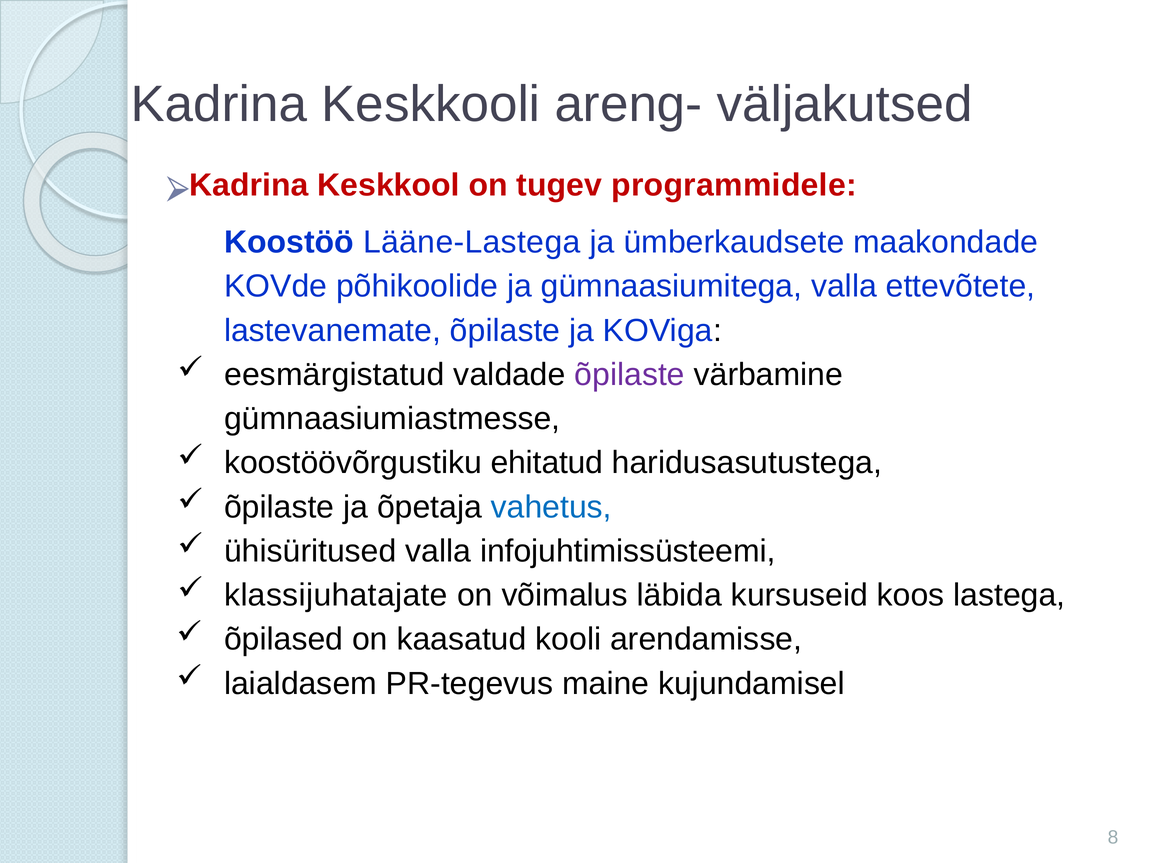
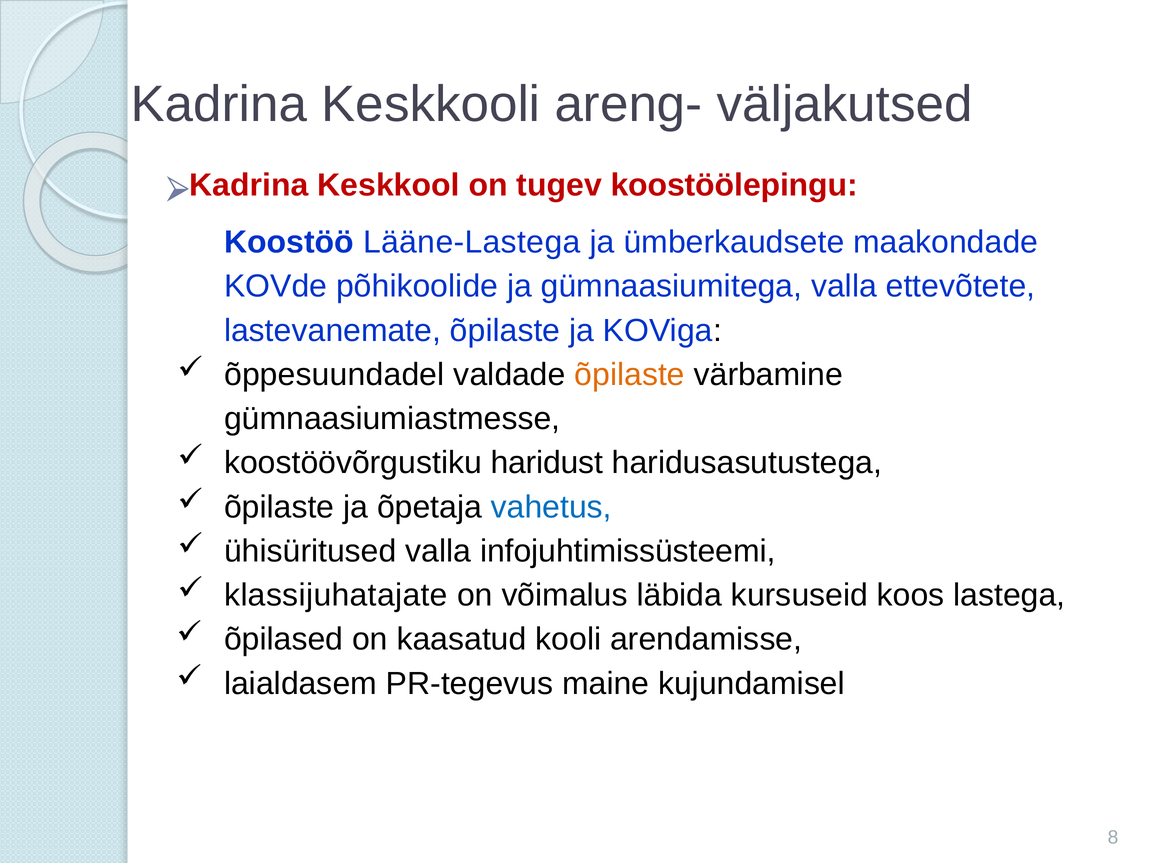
programmidele: programmidele -> koostöölepingu (734, 185)
eesmärgistatud: eesmärgistatud -> õppesuundadel (334, 375)
õpilaste colour: purple -> orange (630, 375)
ehitatud: ehitatud -> haridust (547, 463)
